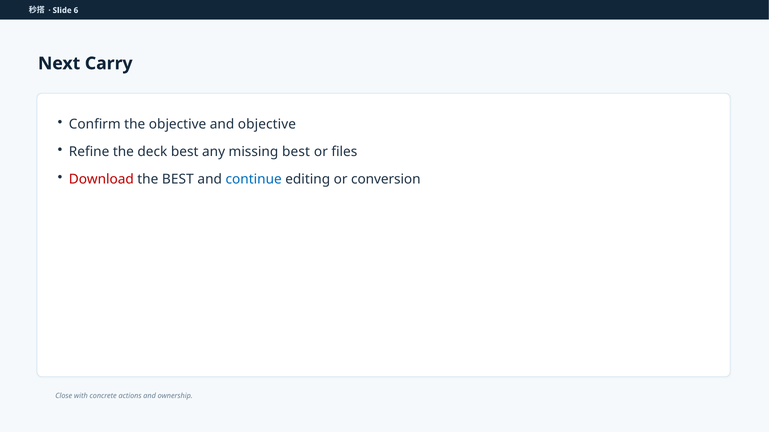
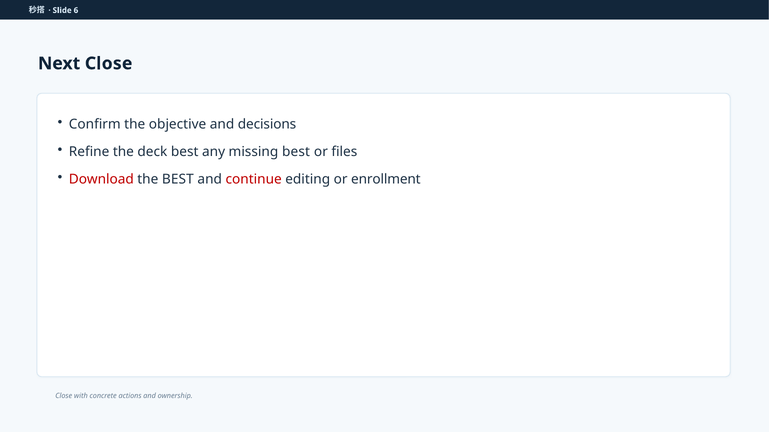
Next Carry: Carry -> Close (109, 64)
and objective: objective -> decisions (267, 124)
continue colour: blue -> red (254, 180)
conversion: conversion -> enrollment (386, 180)
